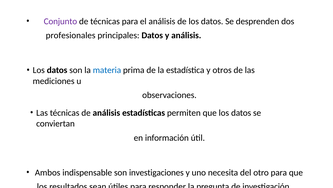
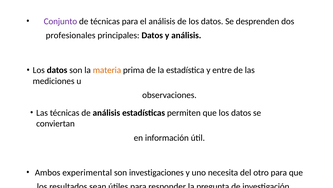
materia colour: blue -> orange (107, 70)
otros: otros -> entre (222, 70)
indispensable: indispensable -> experimental (87, 172)
